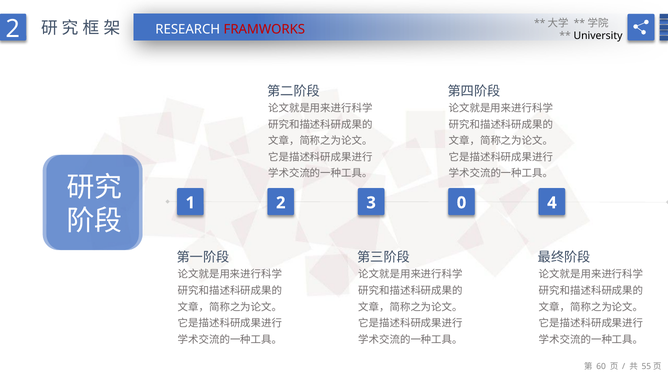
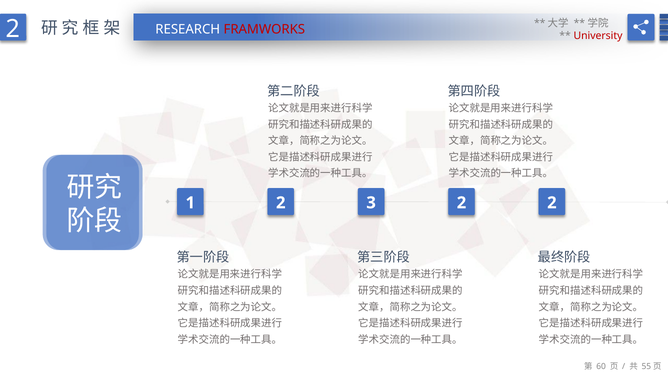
University colour: black -> red (598, 36)
1 0: 0 -> 2 (462, 203)
4: 4 -> 2 (552, 203)
